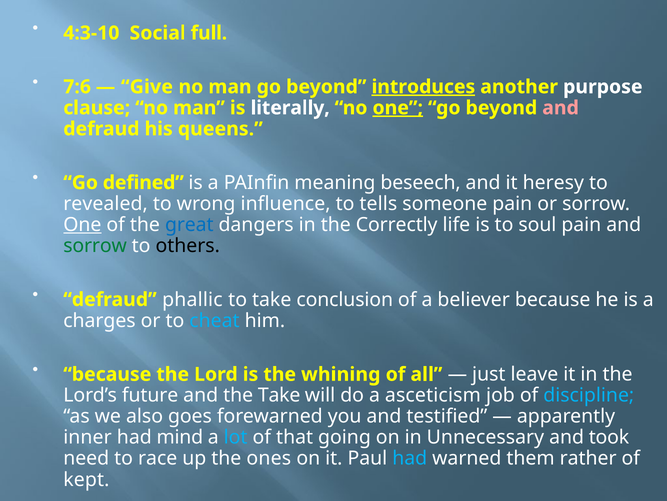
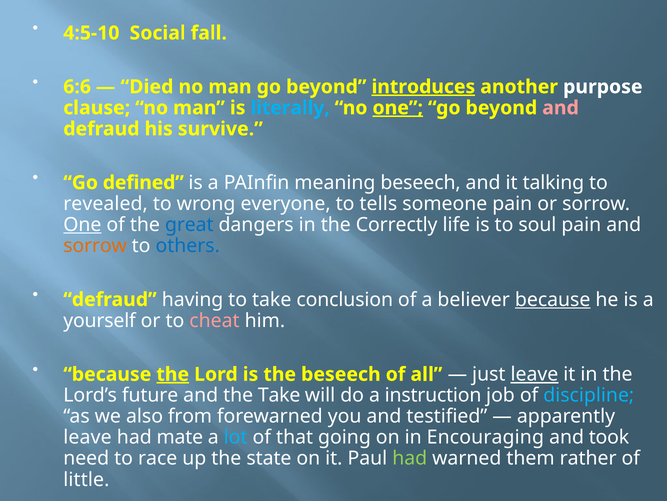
4:3-10: 4:3-10 -> 4:5-10 (91, 33)
full: full -> fall (209, 33)
7:6: 7:6 -> 6:6 (77, 87)
Give: Give -> Died (147, 87)
literally colour: white -> light blue (290, 108)
queens: queens -> survive (220, 129)
heresy: heresy -> talking (553, 182)
influence: influence -> everyone (286, 203)
sorrow colour: green -> orange (95, 245)
others colour: black -> blue (188, 245)
phallic: phallic -> having (193, 299)
because underline: none -> present (553, 299)
charges: charges -> yourself (100, 320)
cheat colour: light blue -> pink (215, 320)
the underline: none -> present (173, 374)
the whining: whining -> beseech (341, 374)
leave underline: none -> present (534, 374)
asceticism: asceticism -> instruction (433, 395)
goes: goes -> from (190, 416)
inner: inner -> leave (87, 437)
mind: mind -> mate (180, 437)
Unnecessary: Unnecessary -> Encouraging (485, 437)
ones: ones -> state (269, 458)
had colour: light blue -> light green (410, 458)
kept: kept -> little (86, 479)
